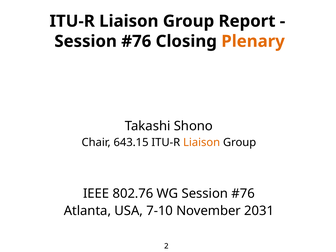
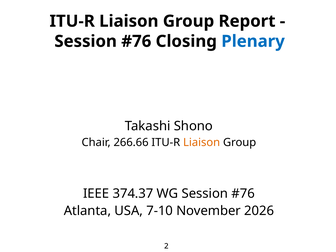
Plenary colour: orange -> blue (253, 41)
643.15: 643.15 -> 266.66 (131, 142)
802.76: 802.76 -> 374.37 (133, 193)
2031: 2031 -> 2026 (259, 211)
